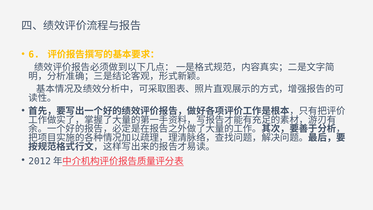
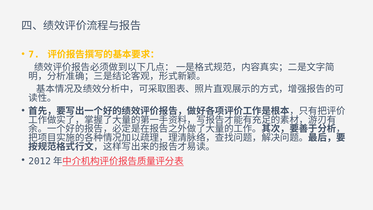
6: 6 -> 7 (34, 54)
